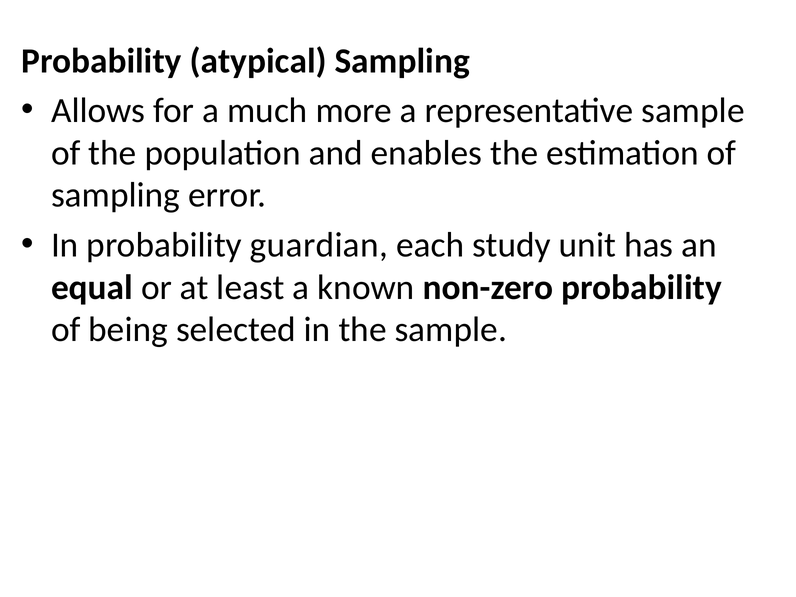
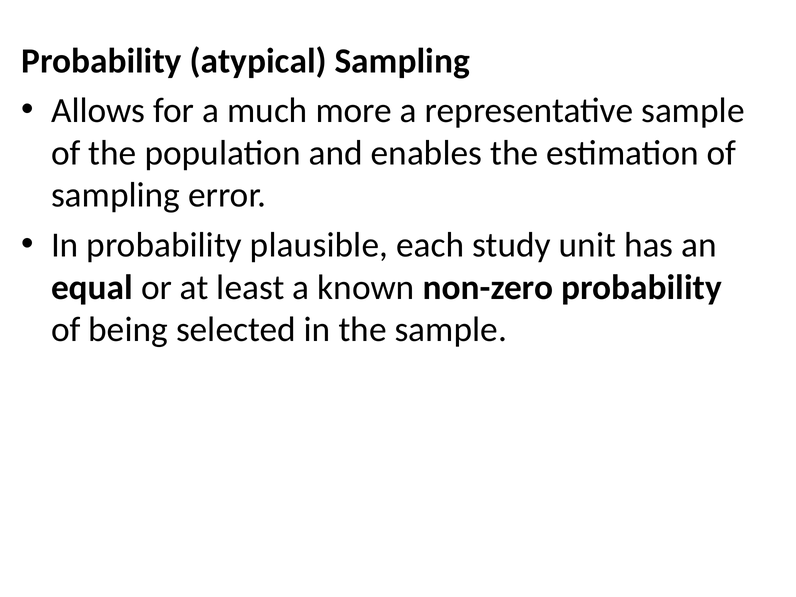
guardian: guardian -> plausible (319, 245)
